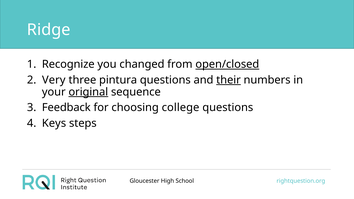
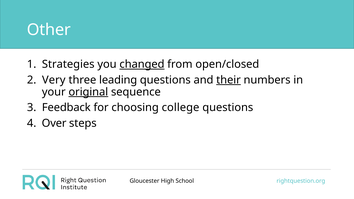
Ridge: Ridge -> Other (49, 30)
Recognize: Recognize -> Strategies (68, 64)
changed underline: none -> present (142, 64)
open/closed underline: present -> none (227, 64)
pintura: pintura -> leading (118, 80)
Keys: Keys -> Over (54, 123)
